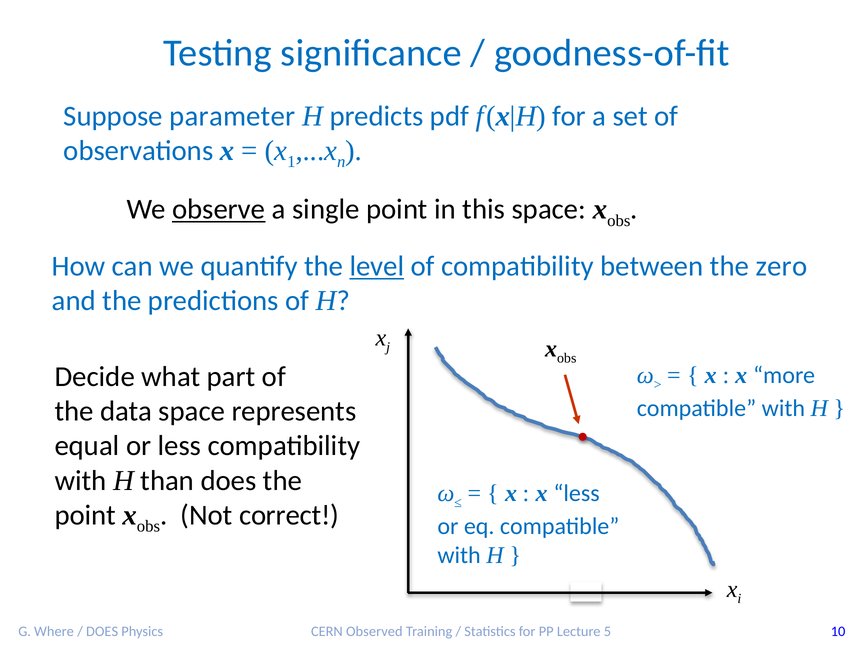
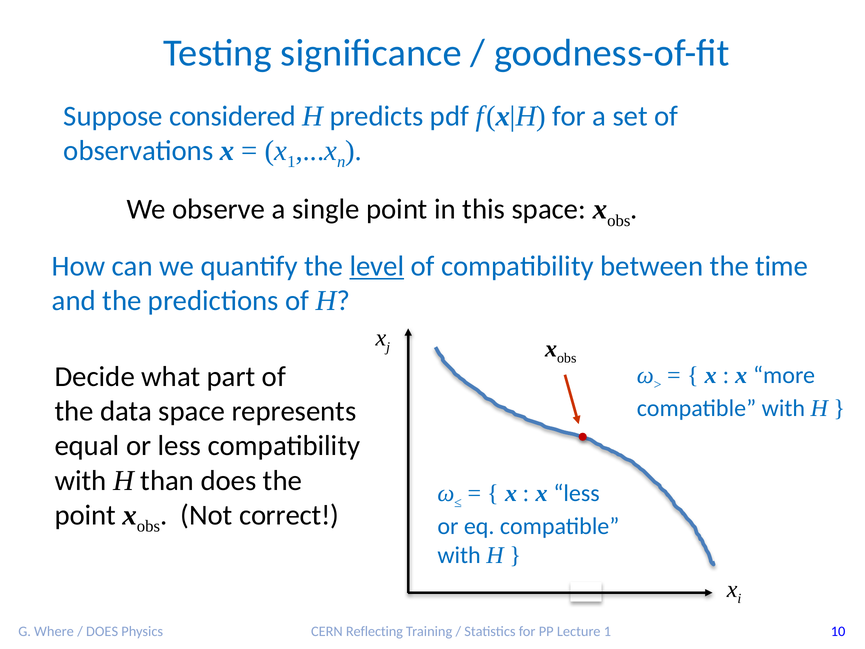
parameter: parameter -> considered (233, 116)
observe underline: present -> none (219, 209)
zero: zero -> time (782, 266)
Observed: Observed -> Reflecting (374, 631)
Lecture 5: 5 -> 1 (607, 631)
